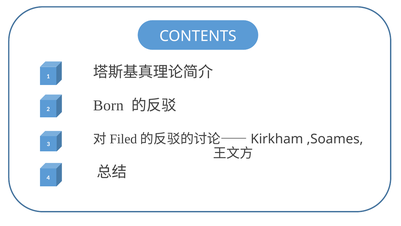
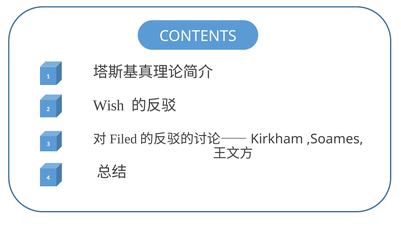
Born: Born -> Wish (109, 105)
